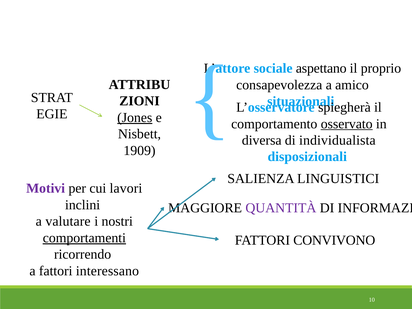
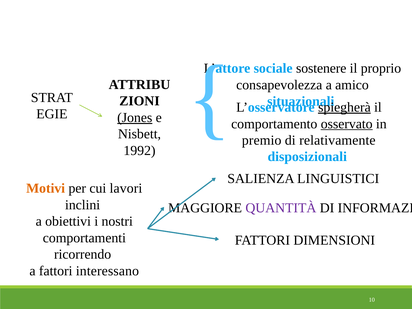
aspettano: aspettano -> sostenere (321, 68)
spiegherà underline: none -> present (344, 107)
diversa: diversa -> premio (262, 140)
individualista: individualista -> relativamente (337, 140)
1909: 1909 -> 1992 (140, 151)
Motivi colour: purple -> orange (46, 188)
valutare: valutare -> obiettivi (68, 221)
comportamenti underline: present -> none (84, 238)
CONVIVONO: CONVIVONO -> DIMENSIONI (334, 240)
